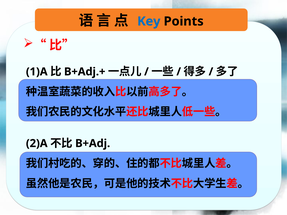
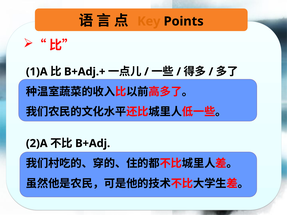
Key colour: blue -> orange (149, 21)
